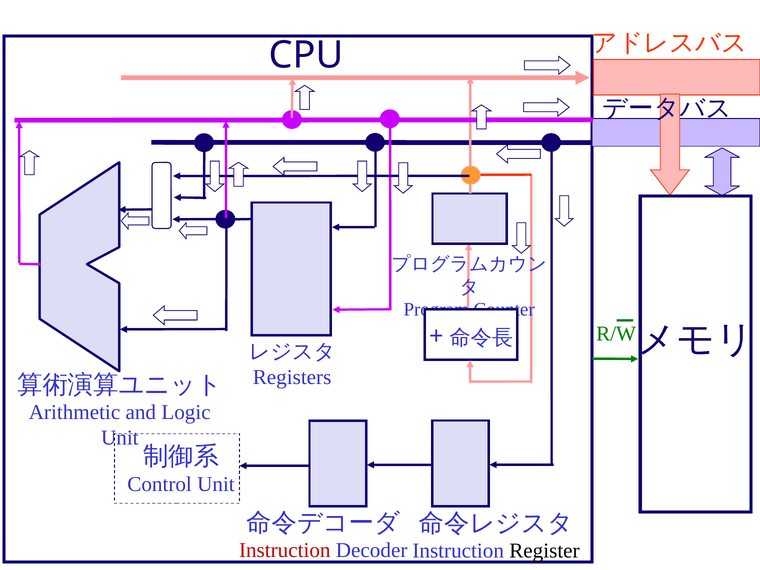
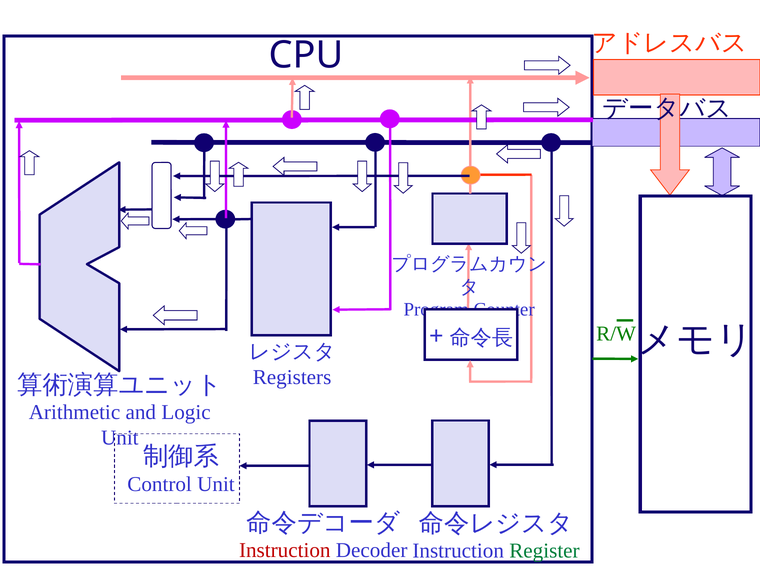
Register colour: black -> green (544, 551)
